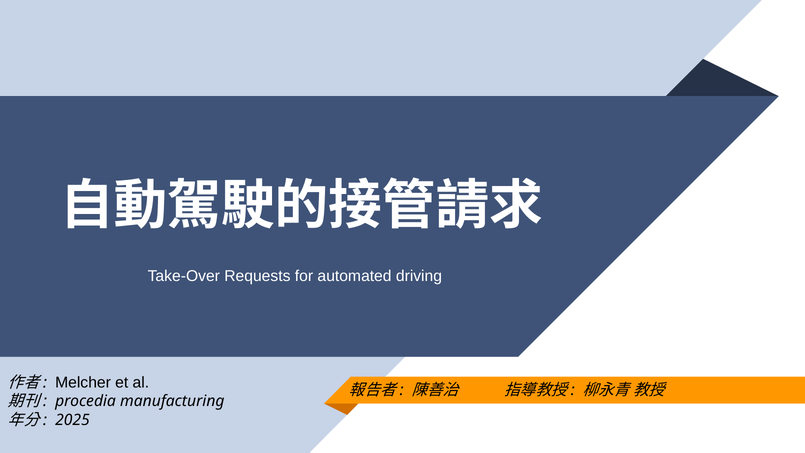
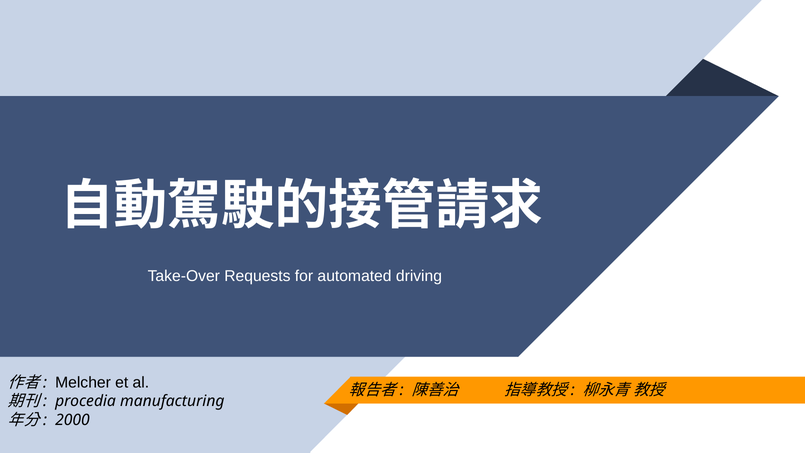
2025: 2025 -> 2000 (72, 420)
